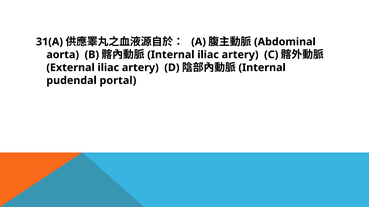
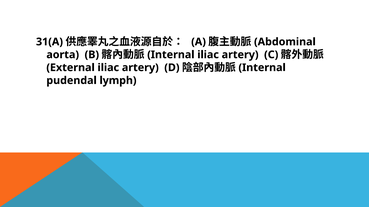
portal: portal -> lymph (118, 81)
